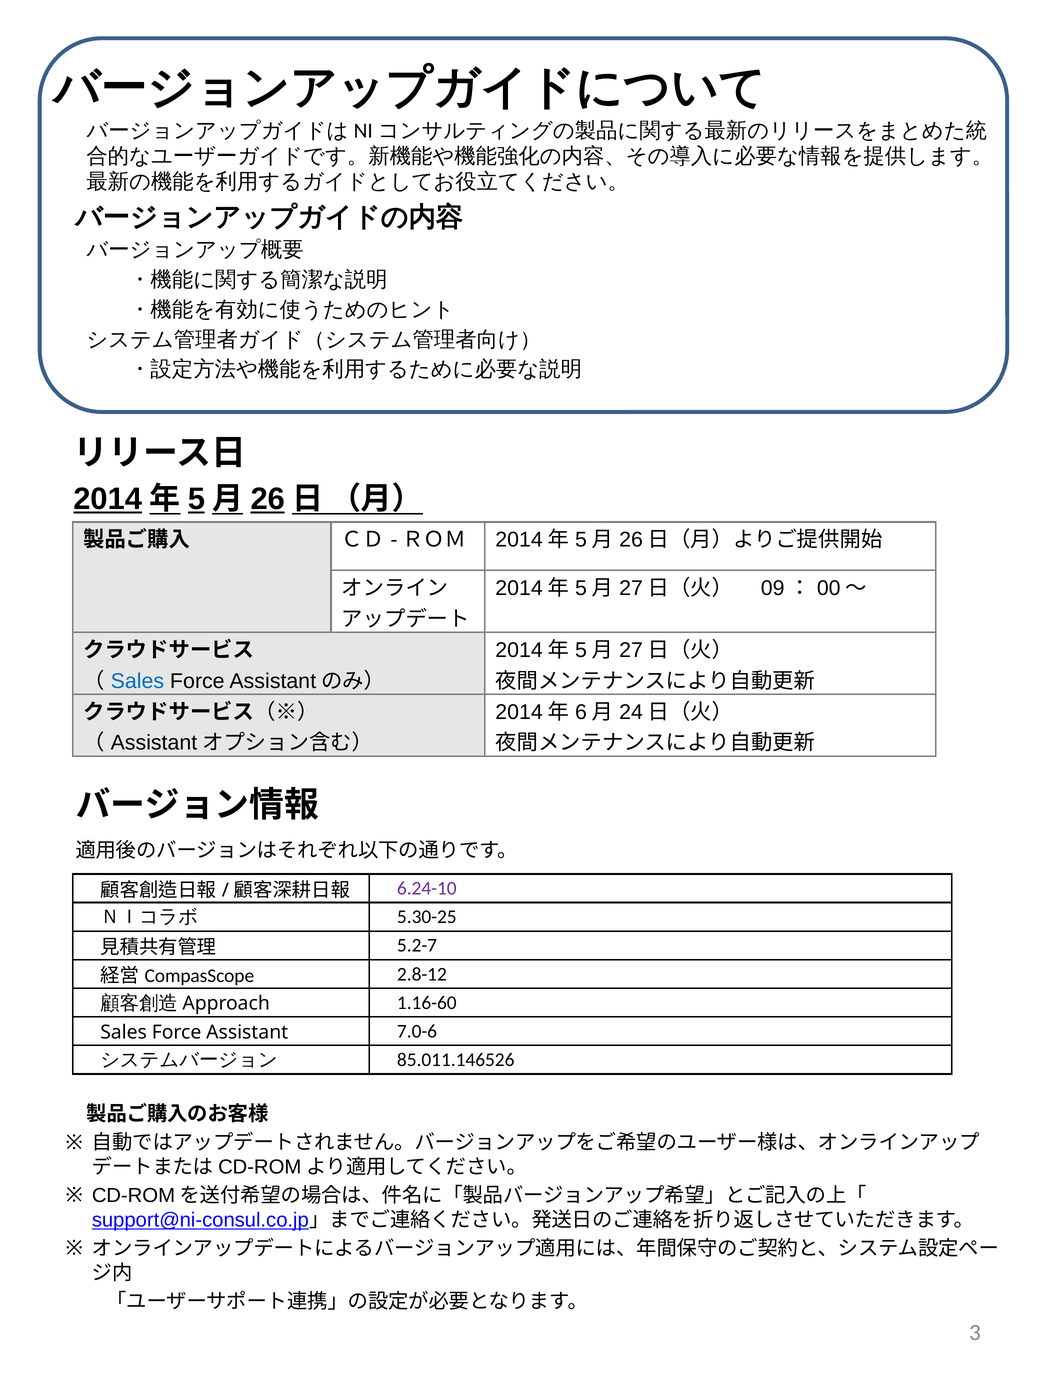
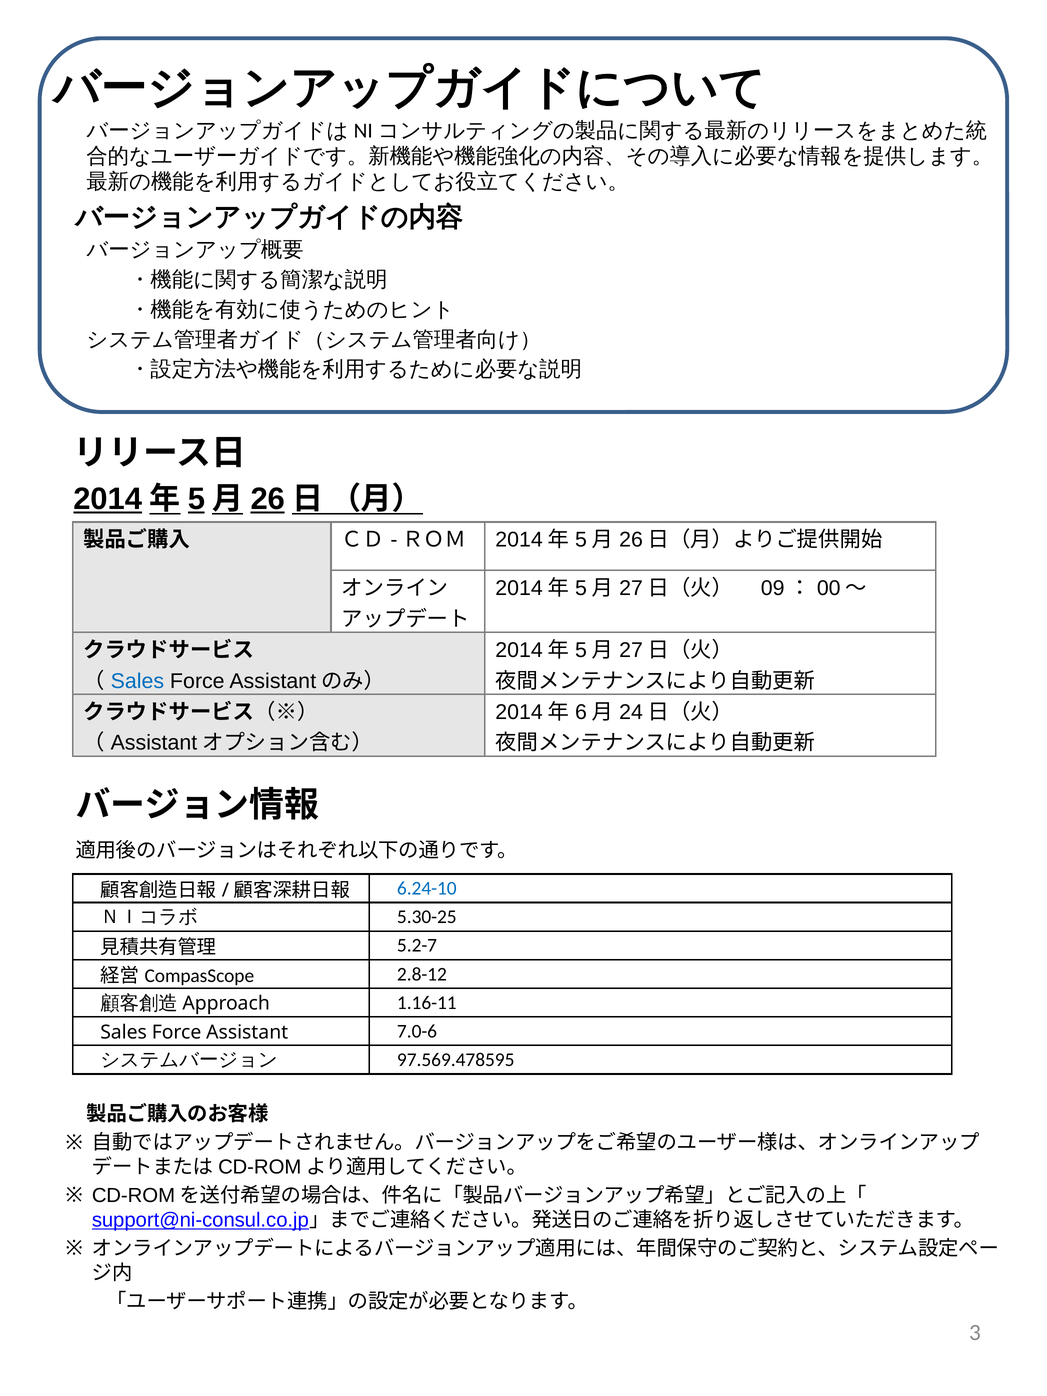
6.24-10 colour: purple -> blue (427, 888)
1.16-60: 1.16-60 -> 1.16-11 (427, 1003)
85.011.146526: 85.011.146526 -> 97.569.478595 (456, 1060)
